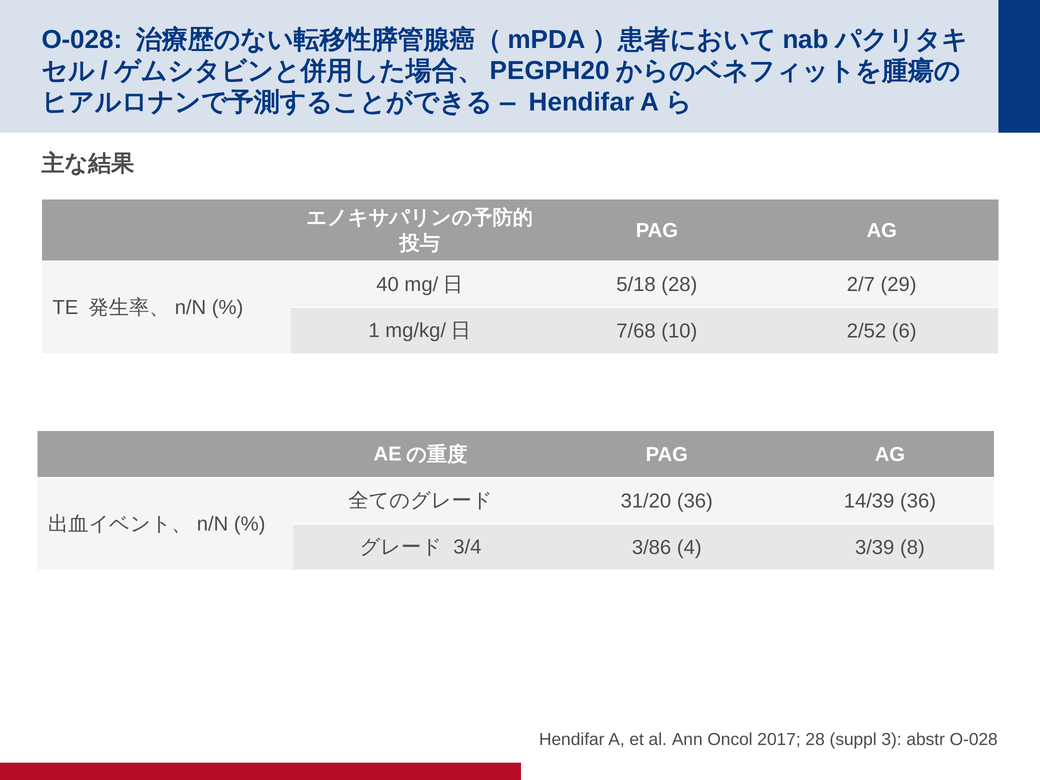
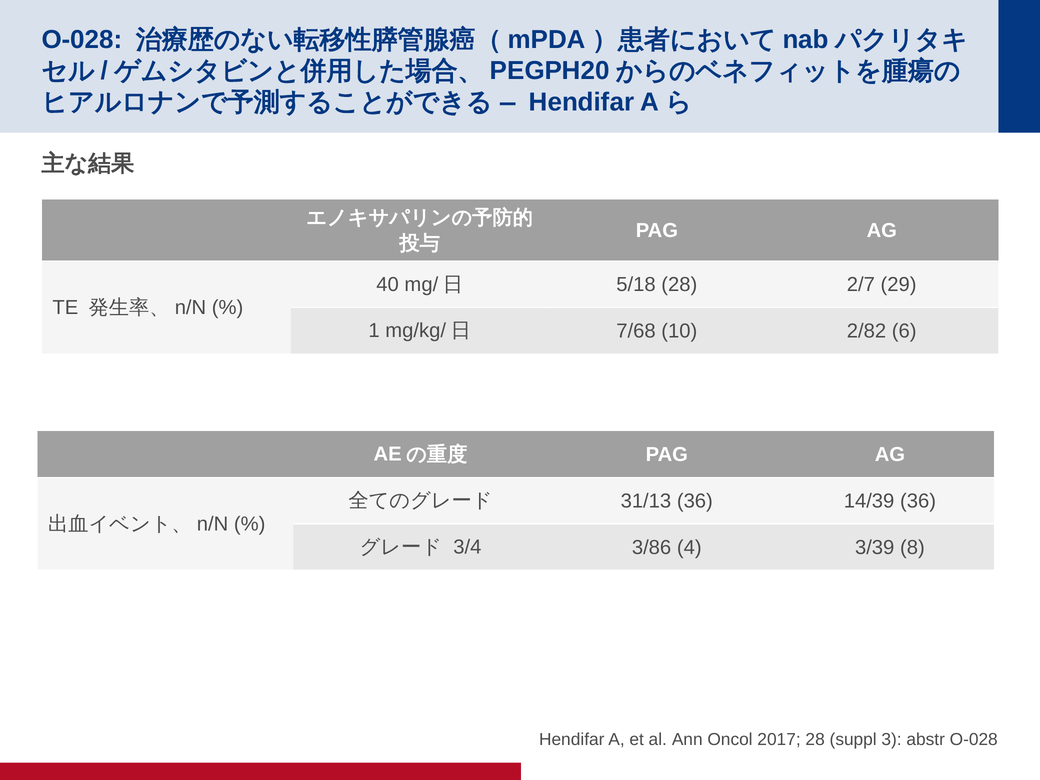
2/52: 2/52 -> 2/82 (867, 331)
31/20: 31/20 -> 31/13 (646, 501)
